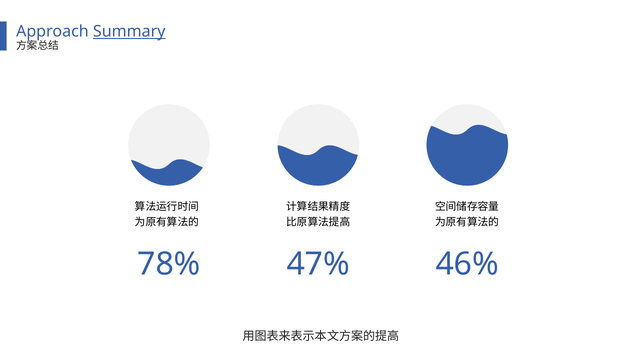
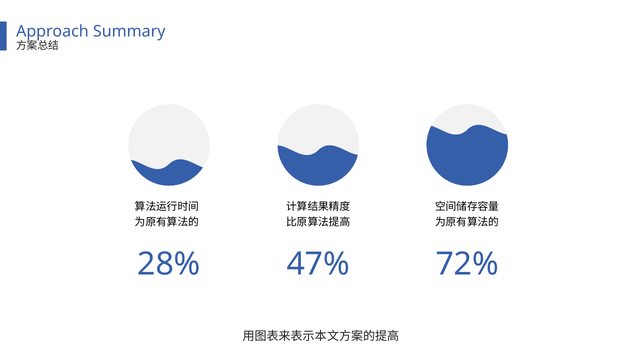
Summary underline: present -> none (129, 32)
78%: 78% -> 28% (169, 264)
46%: 46% -> 72% (467, 264)
